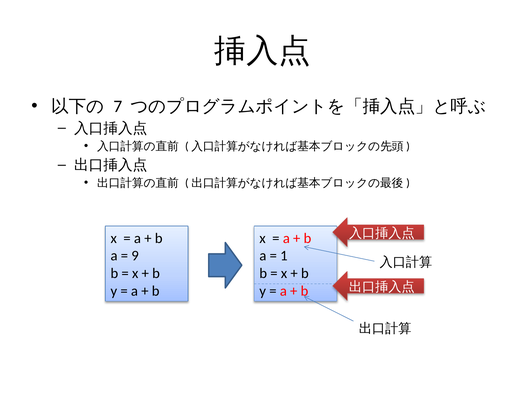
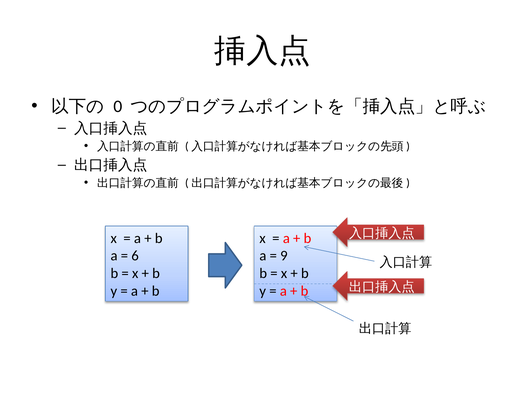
7: 7 -> 0 (118, 106)
9: 9 -> 6 (135, 256)
1: 1 -> 9 (284, 256)
